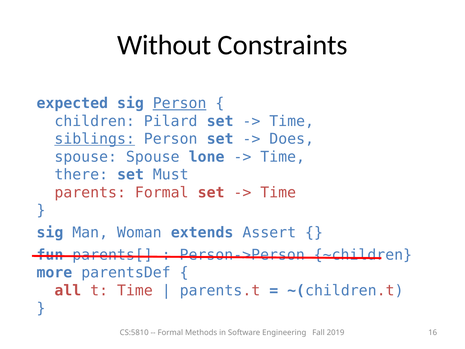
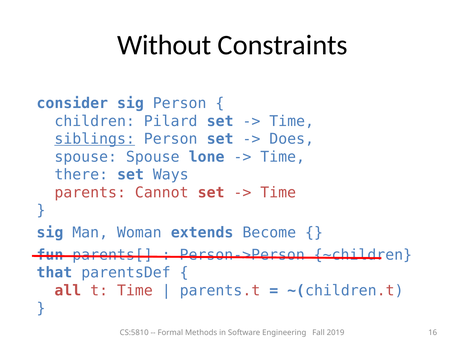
expected: expected -> consider (72, 103)
Person underline: present -> none (180, 103)
Must: Must -> Ways (171, 175)
parents Formal: Formal -> Cannot (162, 192)
Assert: Assert -> Become (269, 232)
more: more -> that (54, 272)
